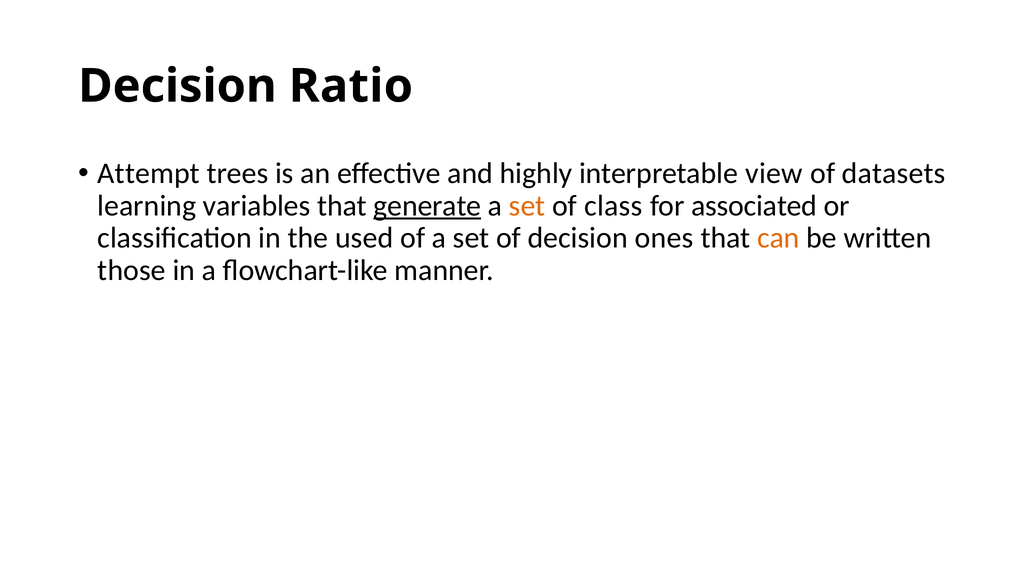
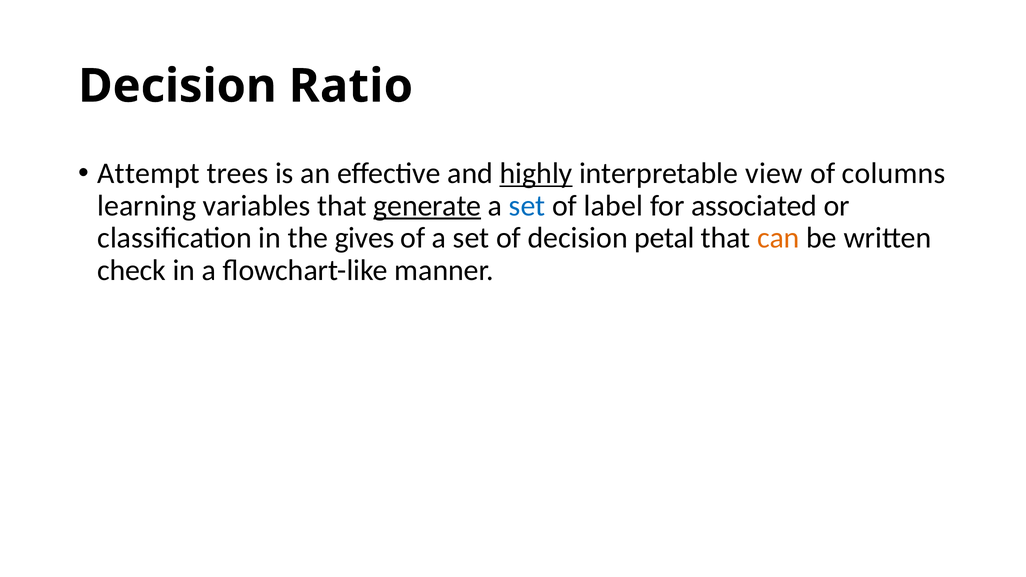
highly underline: none -> present (536, 173)
datasets: datasets -> columns (894, 173)
set colour: orange -> blue (527, 206)
class: class -> label (613, 206)
used: used -> gives (364, 238)
ones: ones -> petal (664, 238)
those: those -> check (132, 270)
